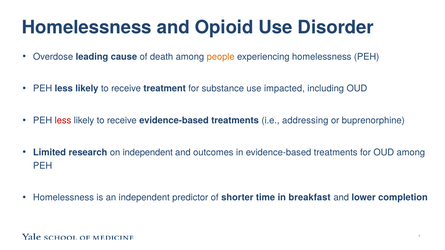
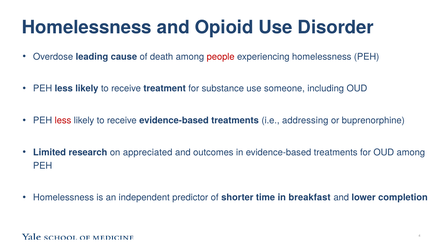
people colour: orange -> red (221, 57)
impacted: impacted -> someone (284, 89)
on independent: independent -> appreciated (148, 153)
